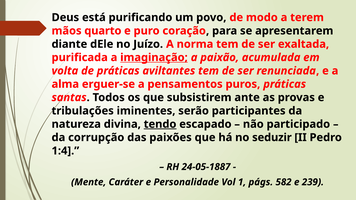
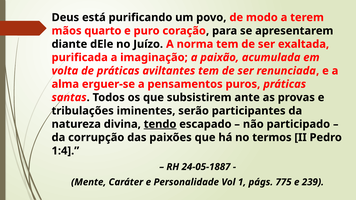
imaginação underline: present -> none (154, 58)
seduzir: seduzir -> termos (272, 138)
582: 582 -> 775 (284, 182)
